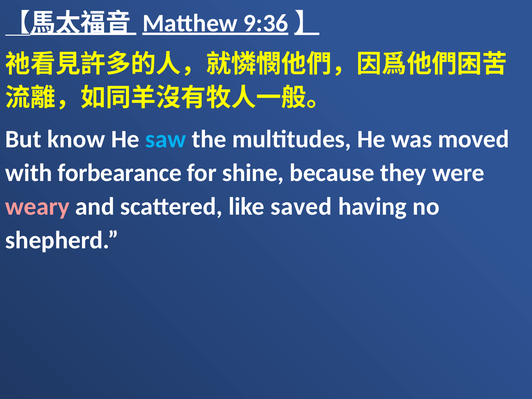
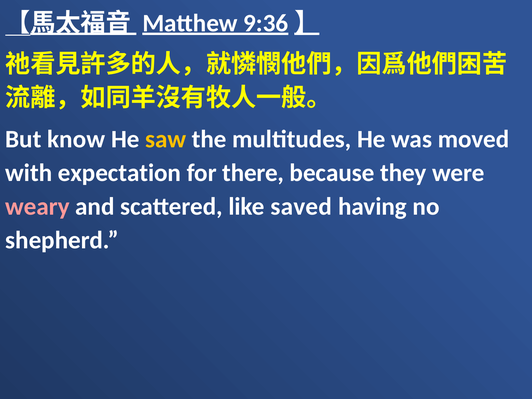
saw colour: light blue -> yellow (166, 139)
forbearance: forbearance -> expectation (119, 173)
shine: shine -> there (253, 173)
